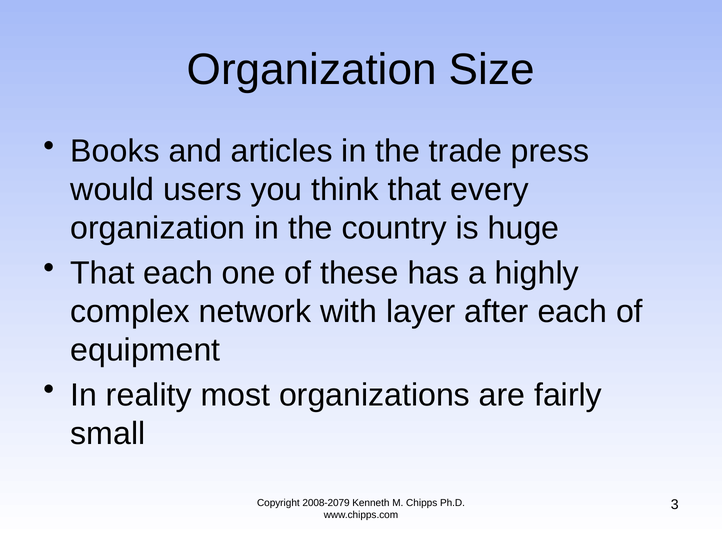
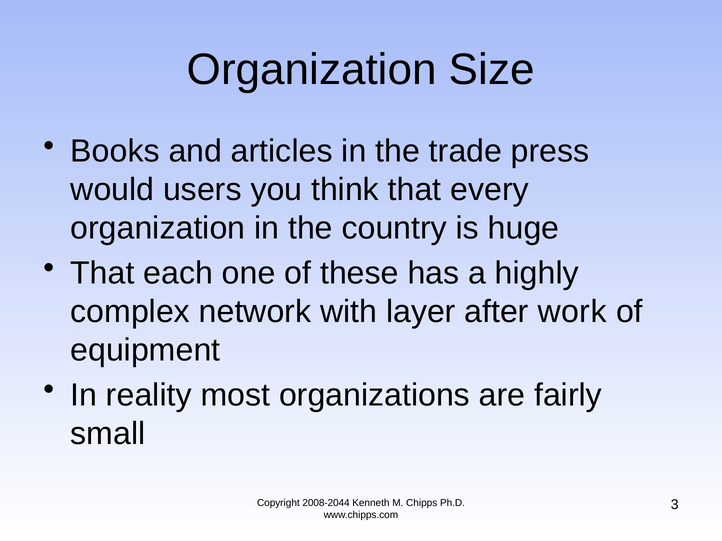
after each: each -> work (572, 312)
2008-2079: 2008-2079 -> 2008-2044 (326, 503)
